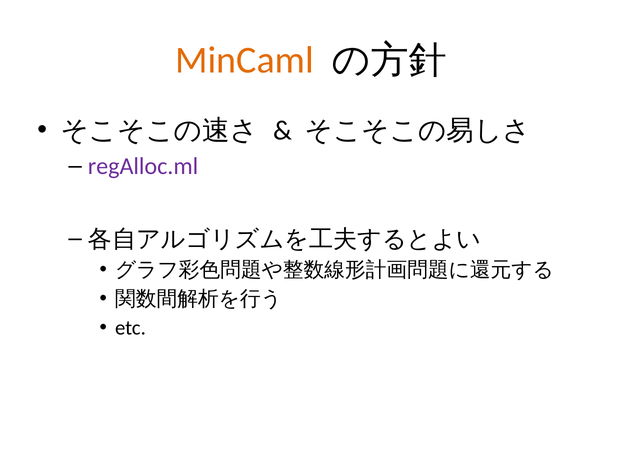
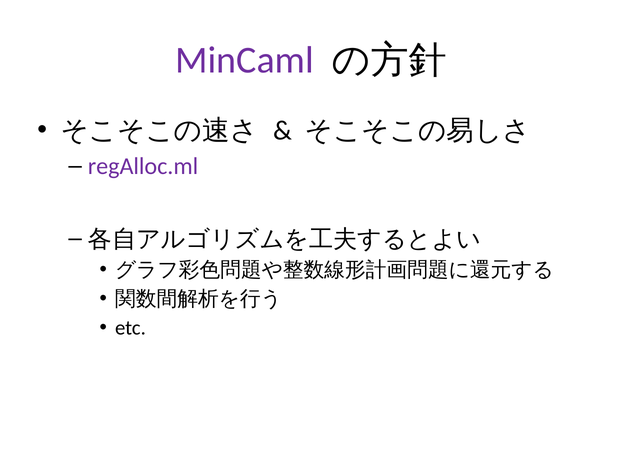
MinCaml colour: orange -> purple (245, 60)
